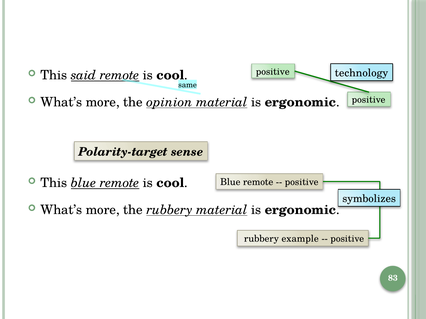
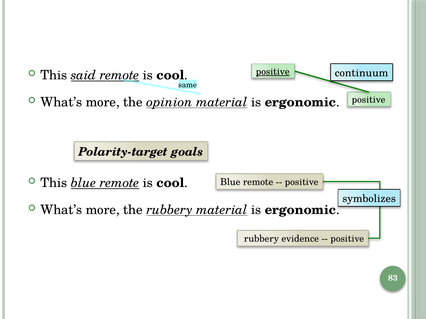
positive underline: none -> present (273, 72)
technology: technology -> continuum (362, 73)
sense: sense -> goals (187, 152)
example: example -> evidence (300, 239)
